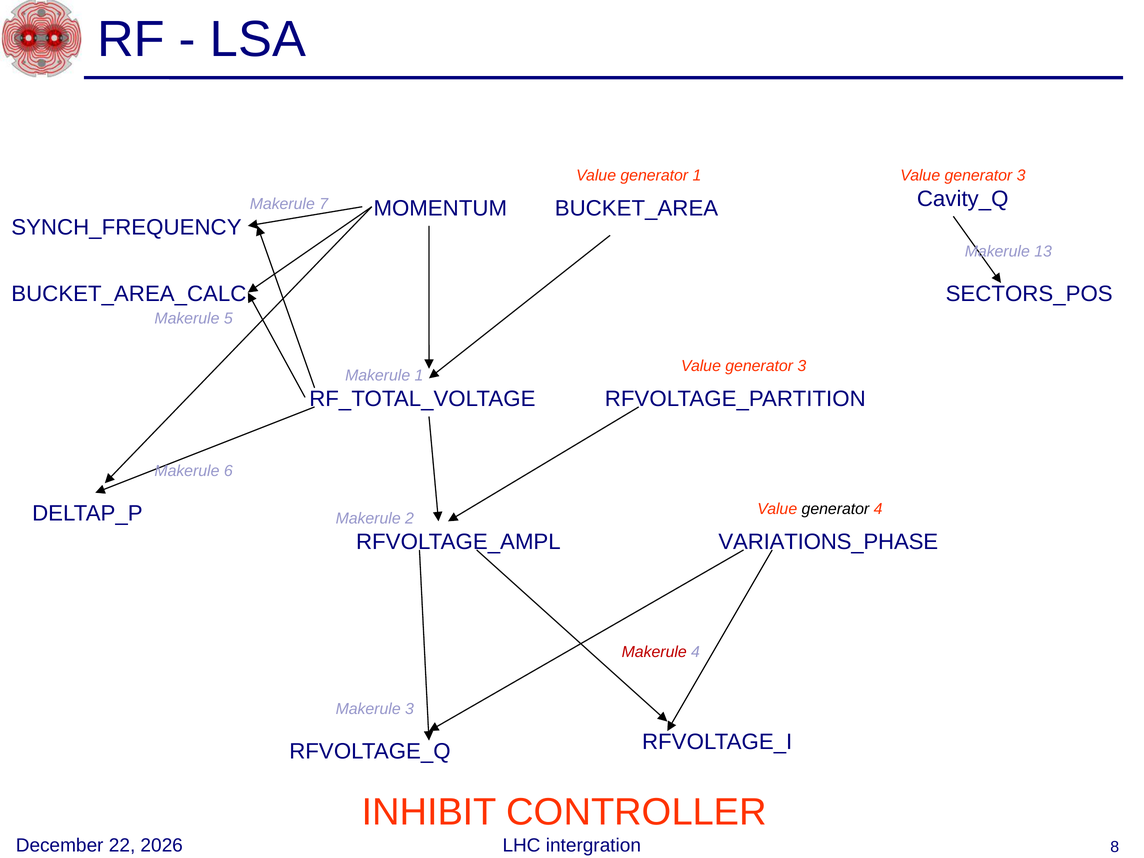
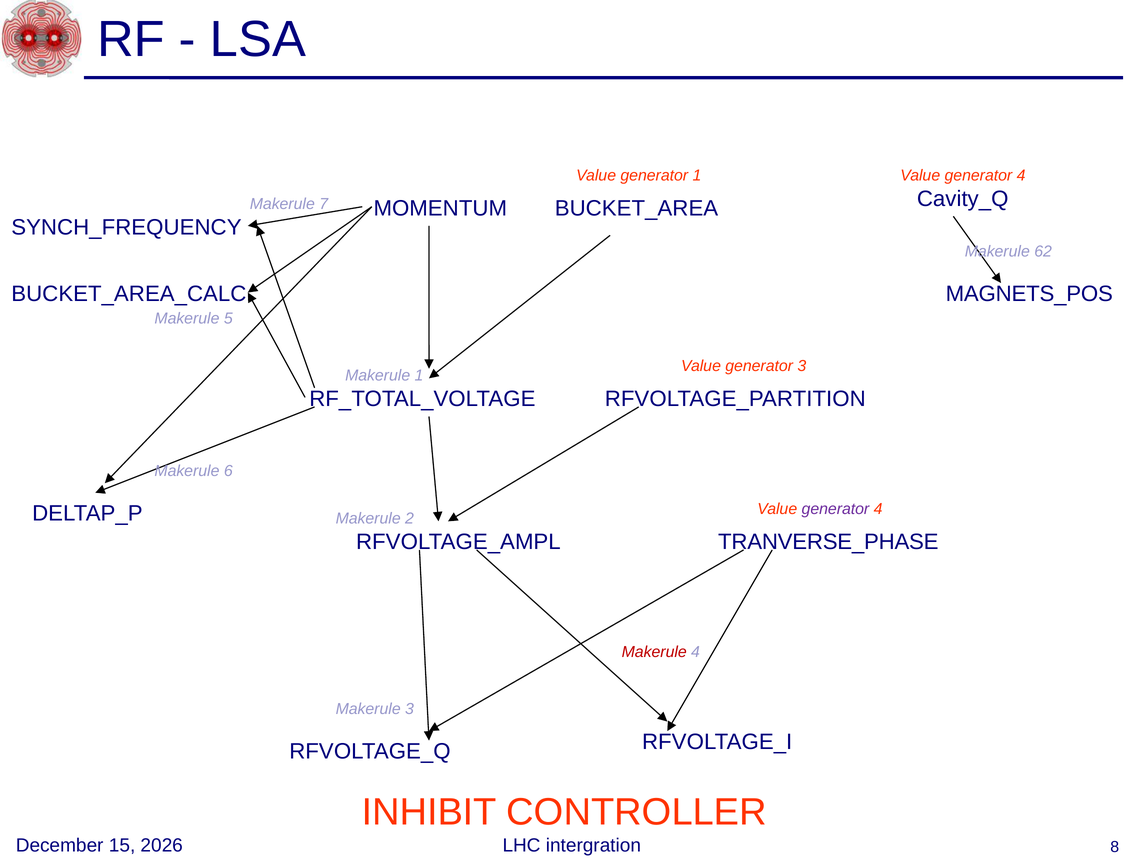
1 Value generator 3: 3 -> 4 (1021, 175)
13: 13 -> 62 (1043, 252)
SECTORS_POS: SECTORS_POS -> MAGNETS_POS (1029, 294)
generator colour: black -> purple (835, 509)
VARIATIONS_PHASE: VARIATIONS_PHASE -> TRANVERSE_PHASE (828, 542)
22: 22 -> 15 (122, 845)
